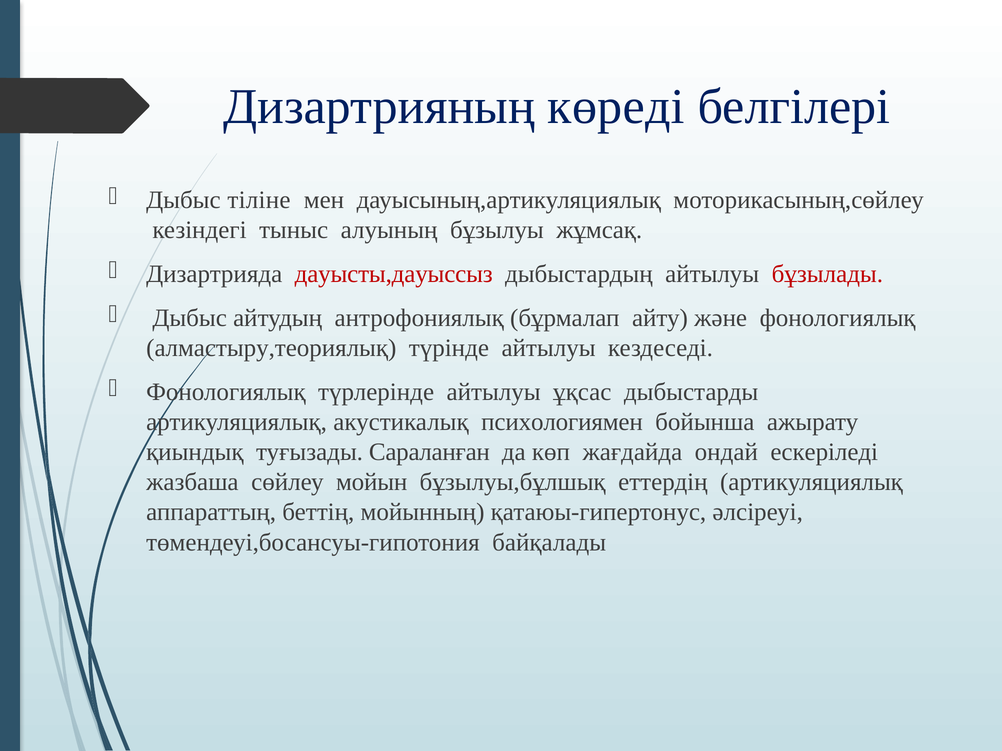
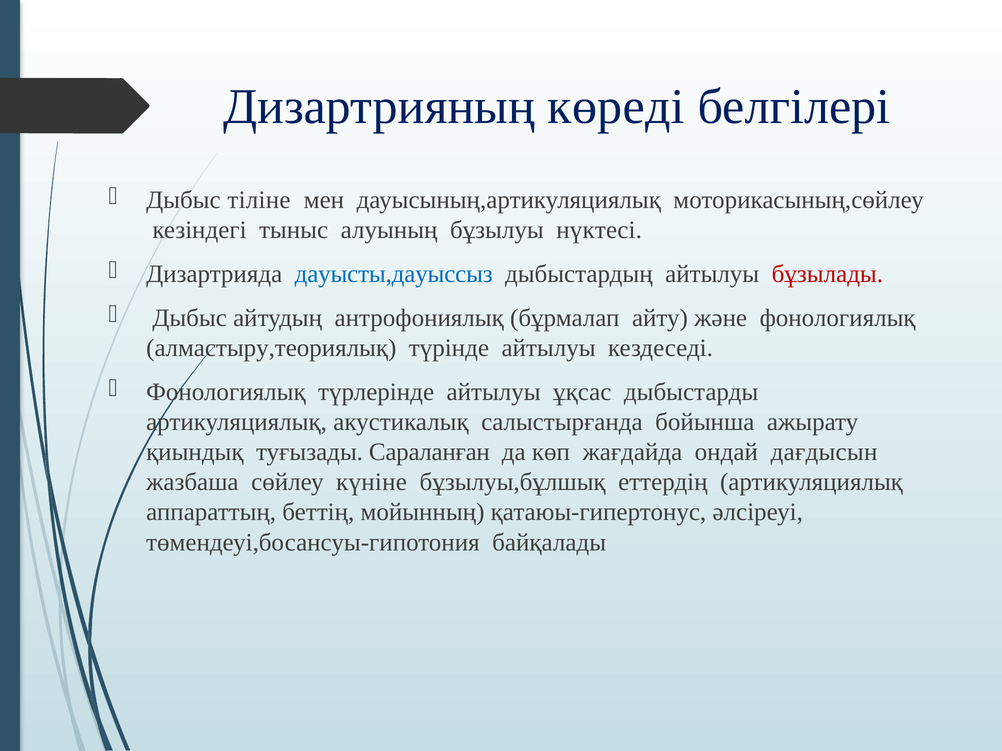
жұмсақ: жұмсақ -> нүктесі (599, 230)
дауысты,дауыссыз colour: red -> blue (394, 274)
психологиямен: психологиямен -> салыстырғанда (562, 422)
ескеріледі: ескеріледі -> дағдысын (824, 452)
мойын: мойын -> күніне (371, 483)
